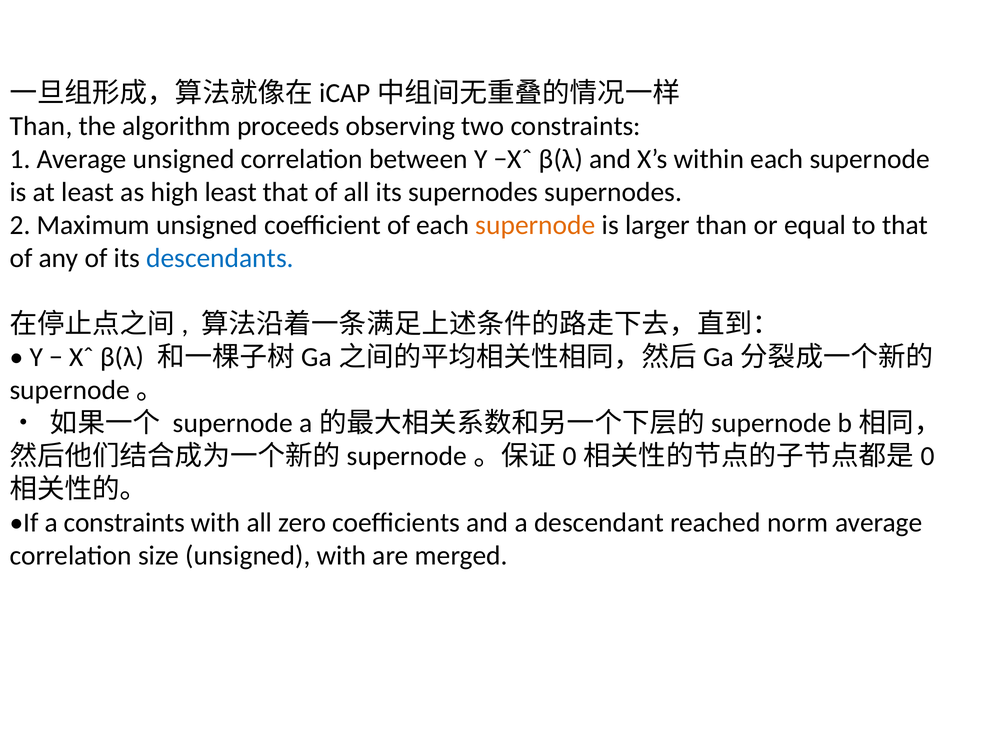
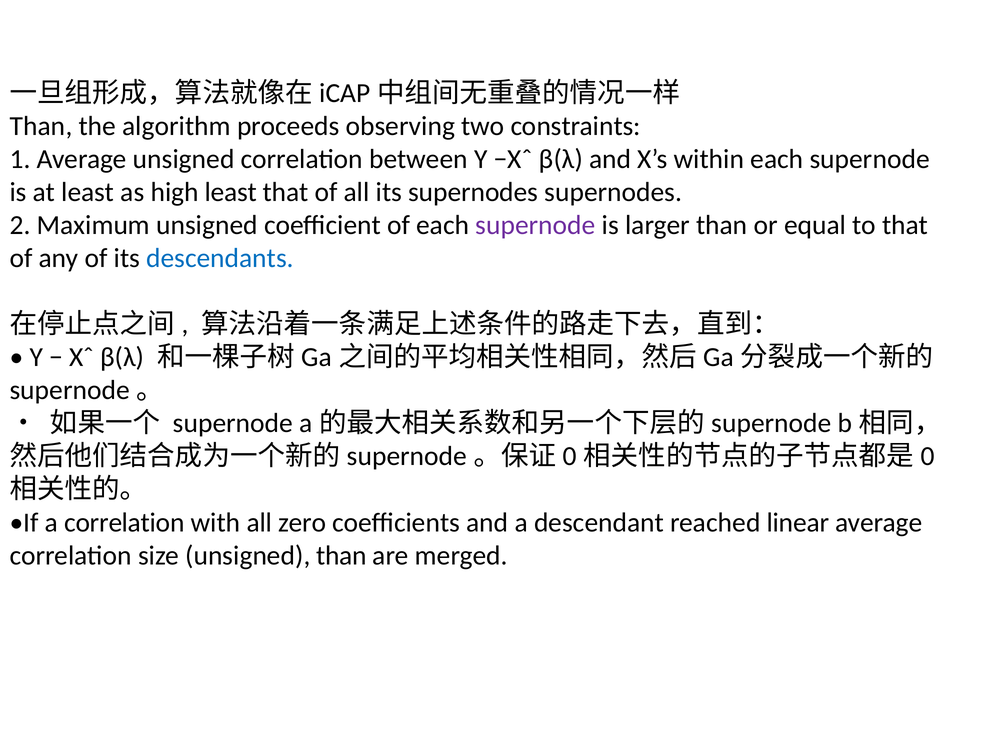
supernode colour: orange -> purple (535, 225)
a constraints: constraints -> correlation (124, 522)
norm: norm -> linear (798, 522)
unsigned with: with -> than (342, 555)
